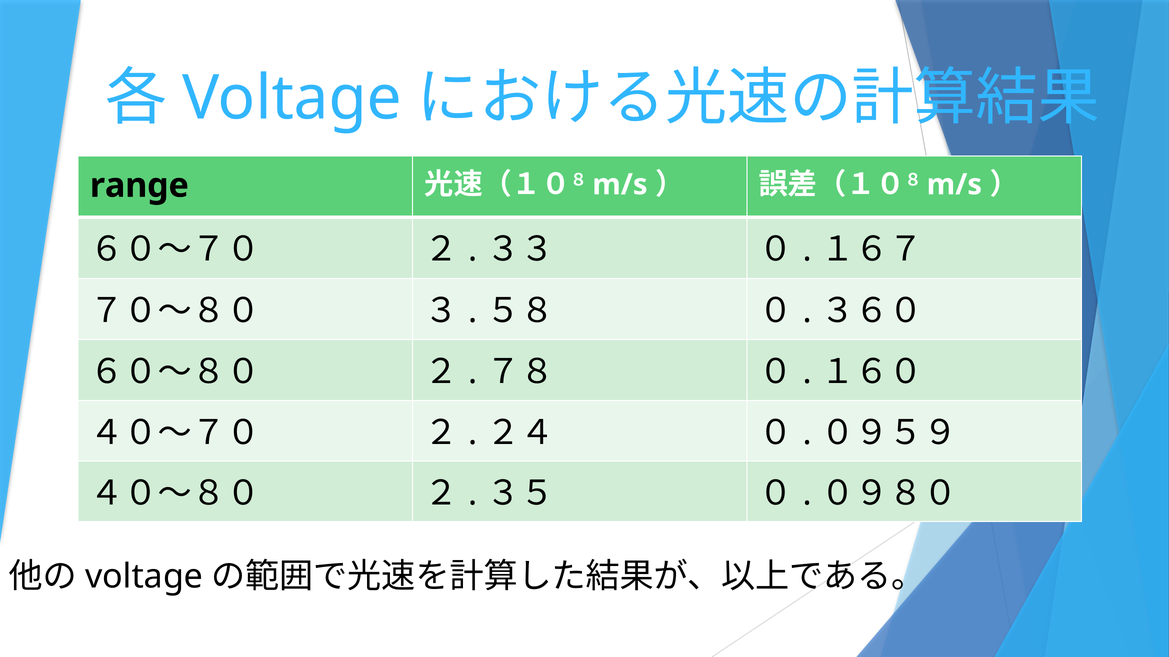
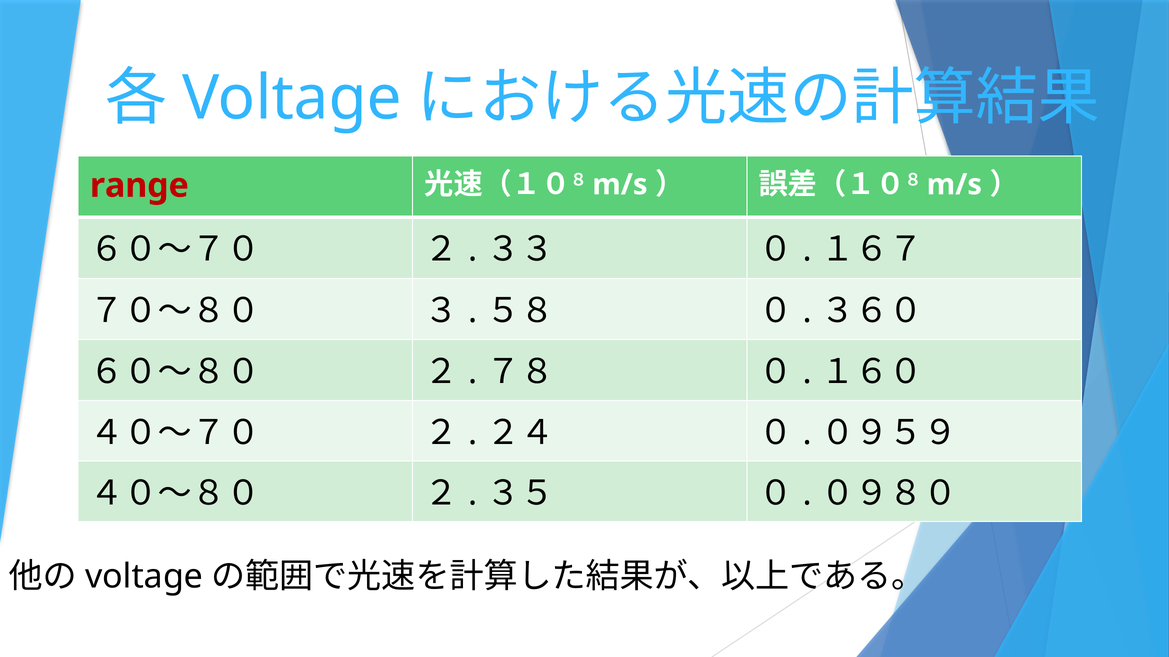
range colour: black -> red (139, 186)
